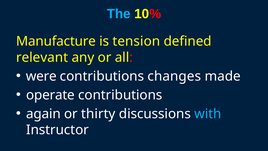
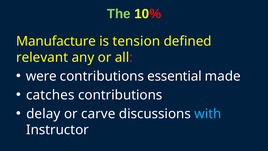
The colour: light blue -> light green (119, 14)
changes: changes -> essential (174, 76)
operate: operate -> catches (50, 95)
again: again -> delay (43, 114)
thirty: thirty -> carve (98, 114)
